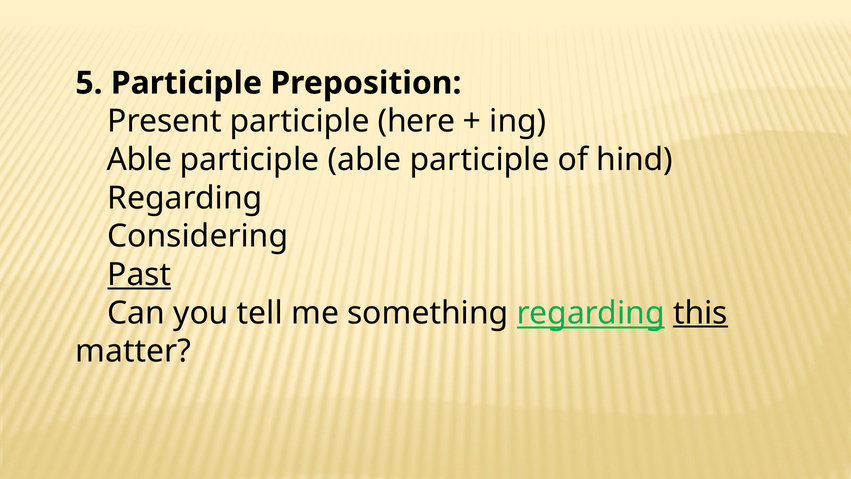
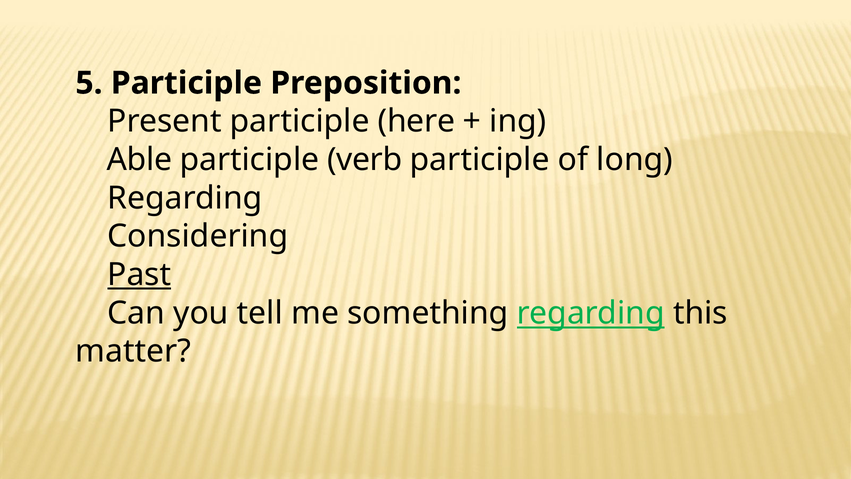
participle able: able -> verb (365, 160)
hind: hind -> long (635, 160)
this underline: present -> none (700, 313)
